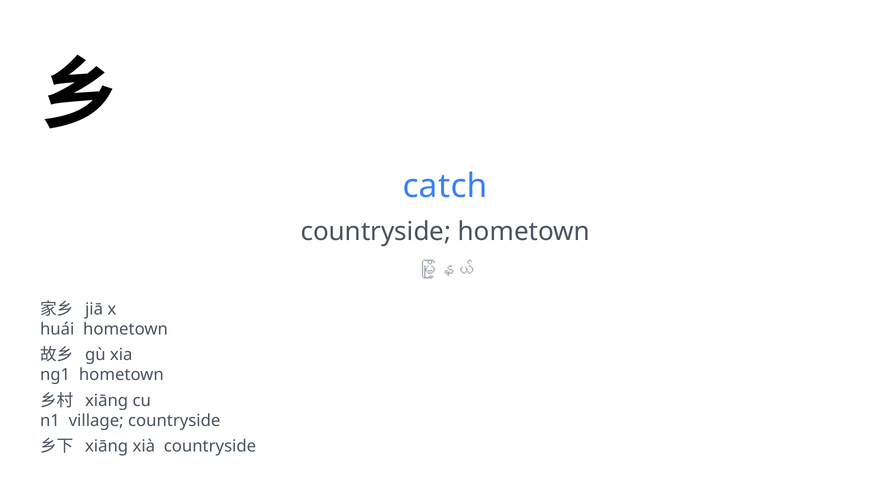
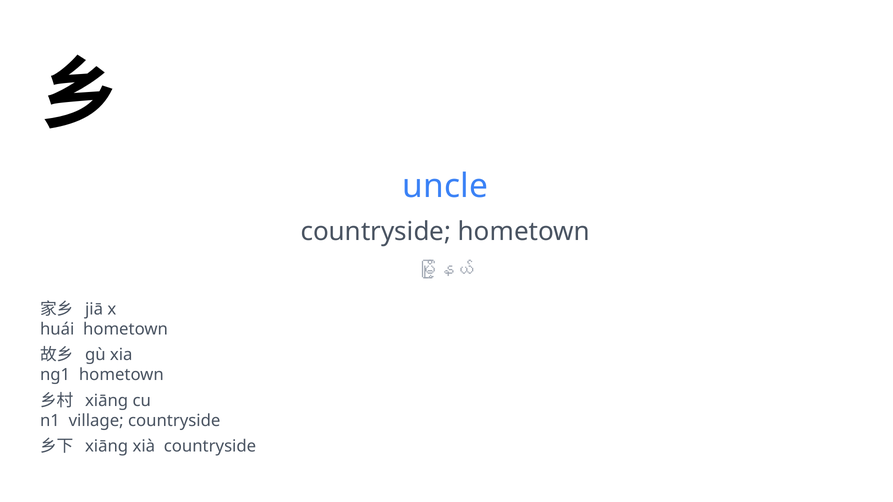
catch: catch -> uncle (445, 186)
